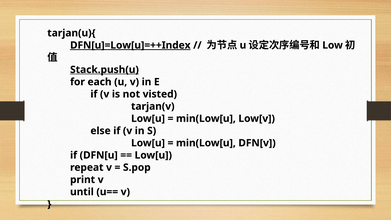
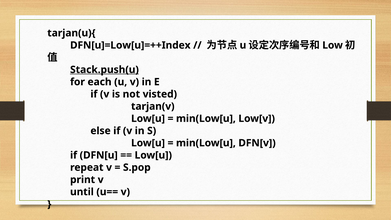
DFN[u]=Low[u]=++Index underline: present -> none (130, 45)
